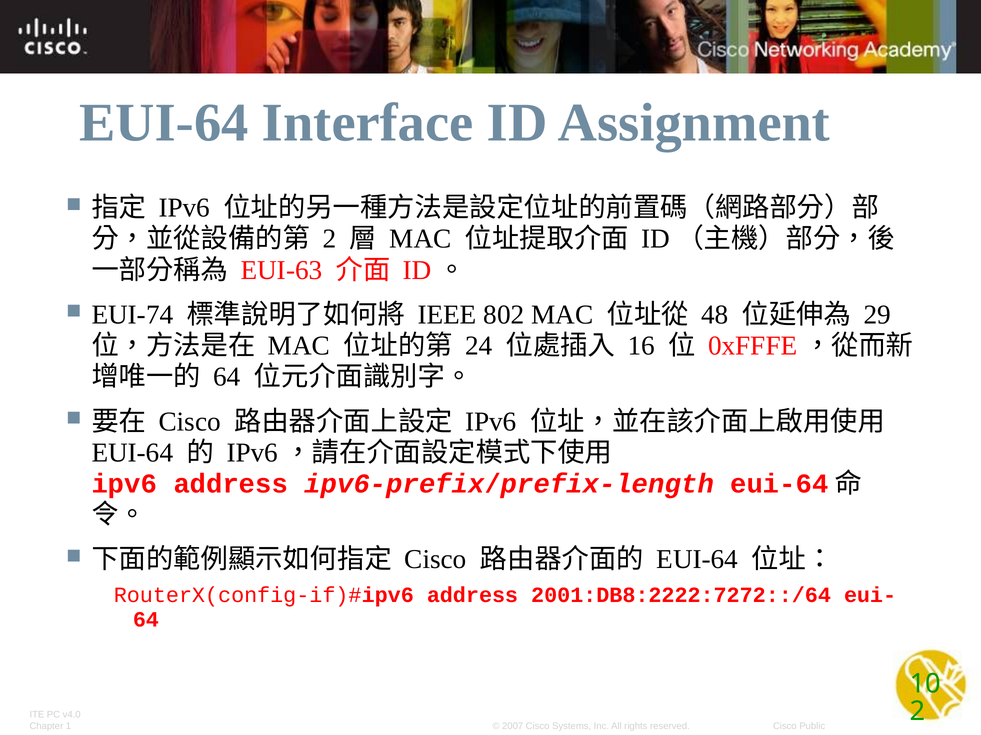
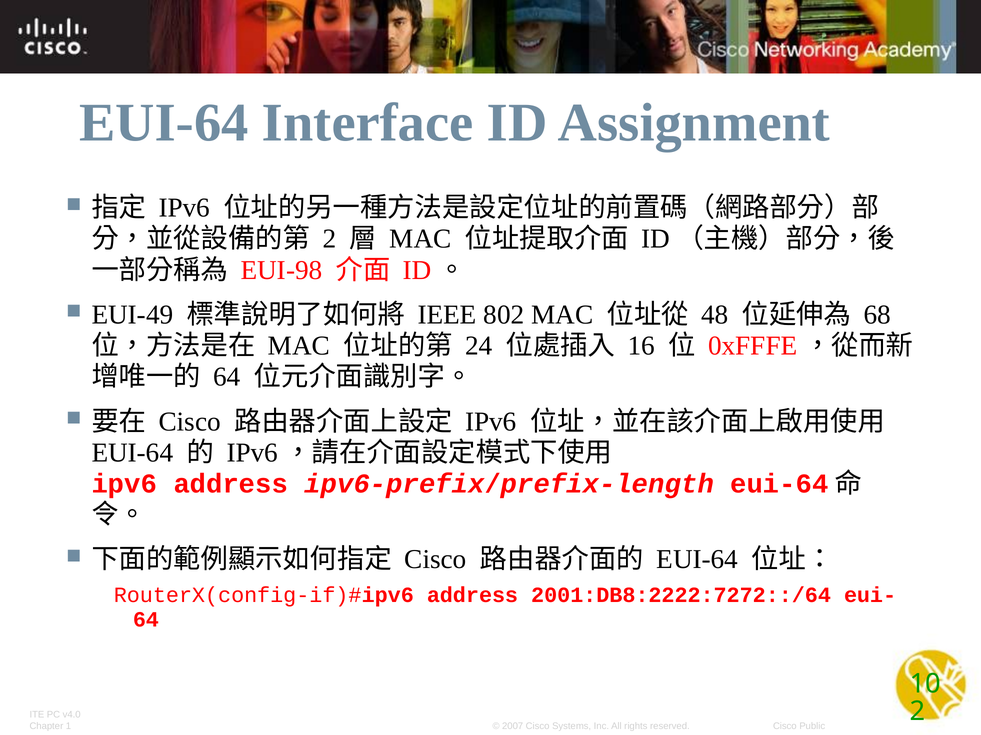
EUI-63: EUI-63 -> EUI-98 (281, 270)
EUI-74: EUI-74 -> EUI-49 (132, 315)
29: 29 -> 68 (877, 315)
